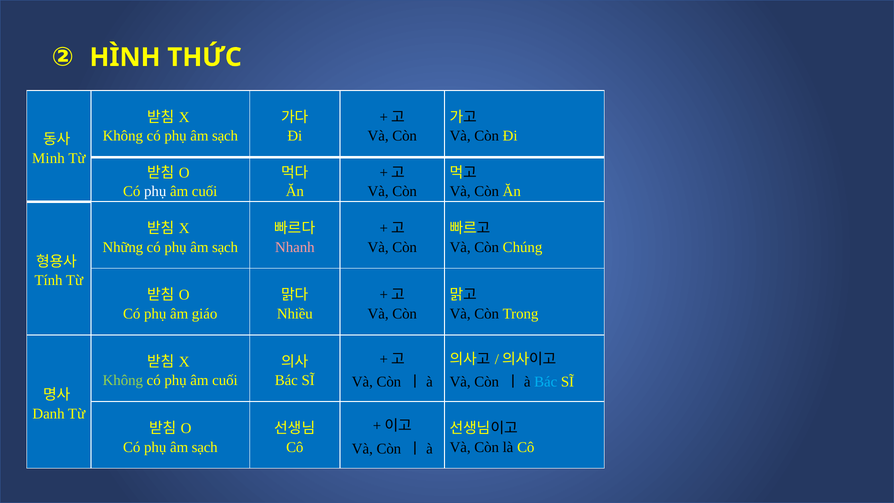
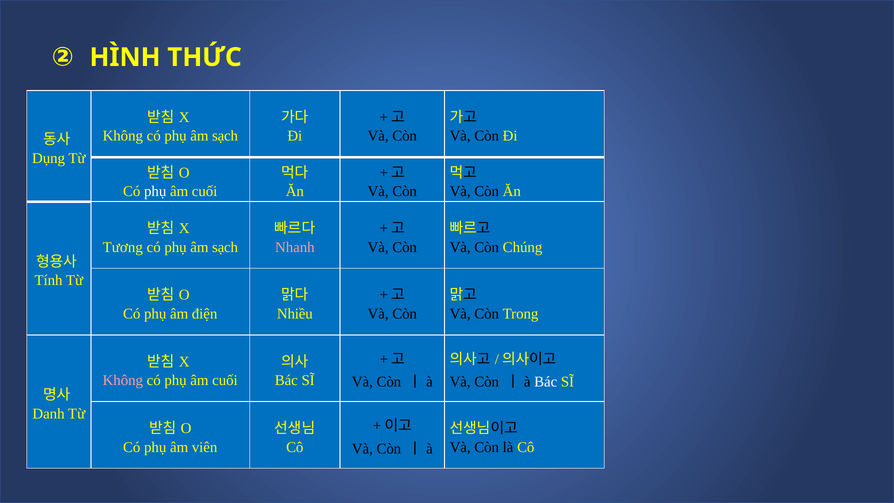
Minh: Minh -> Dụng (49, 158)
Những: Những -> Tương (123, 247)
giáo: giáo -> điện (205, 314)
Không colour: light green -> pink (123, 380)
Bác colour: light blue -> white (546, 382)
sạch: sạch -> viên (205, 447)
